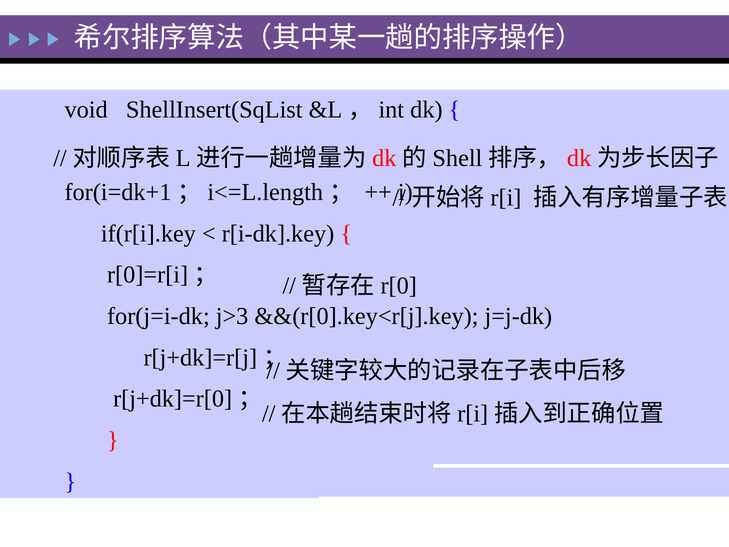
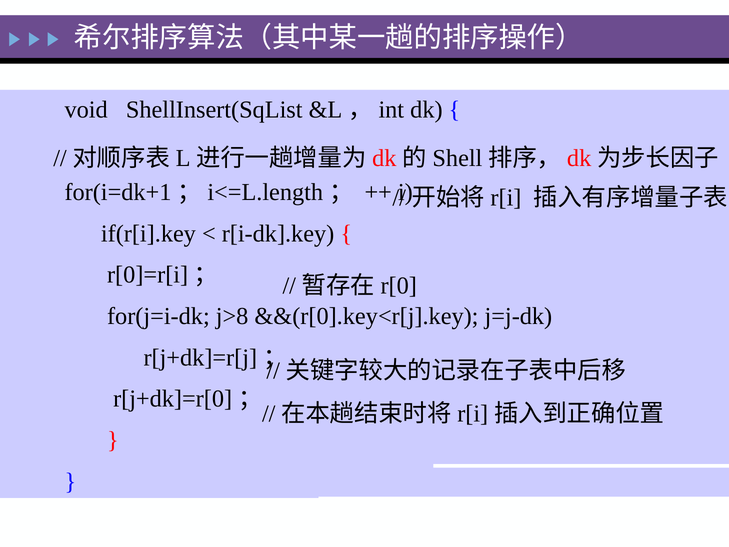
j>3: j>3 -> j>8 (232, 316)
